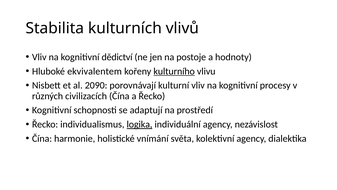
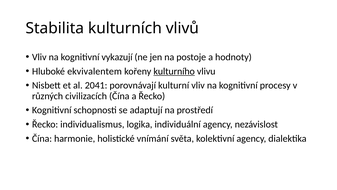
dědictví: dědictví -> vykazují (117, 57)
2090: 2090 -> 2041 (96, 85)
logika underline: present -> none (140, 124)
